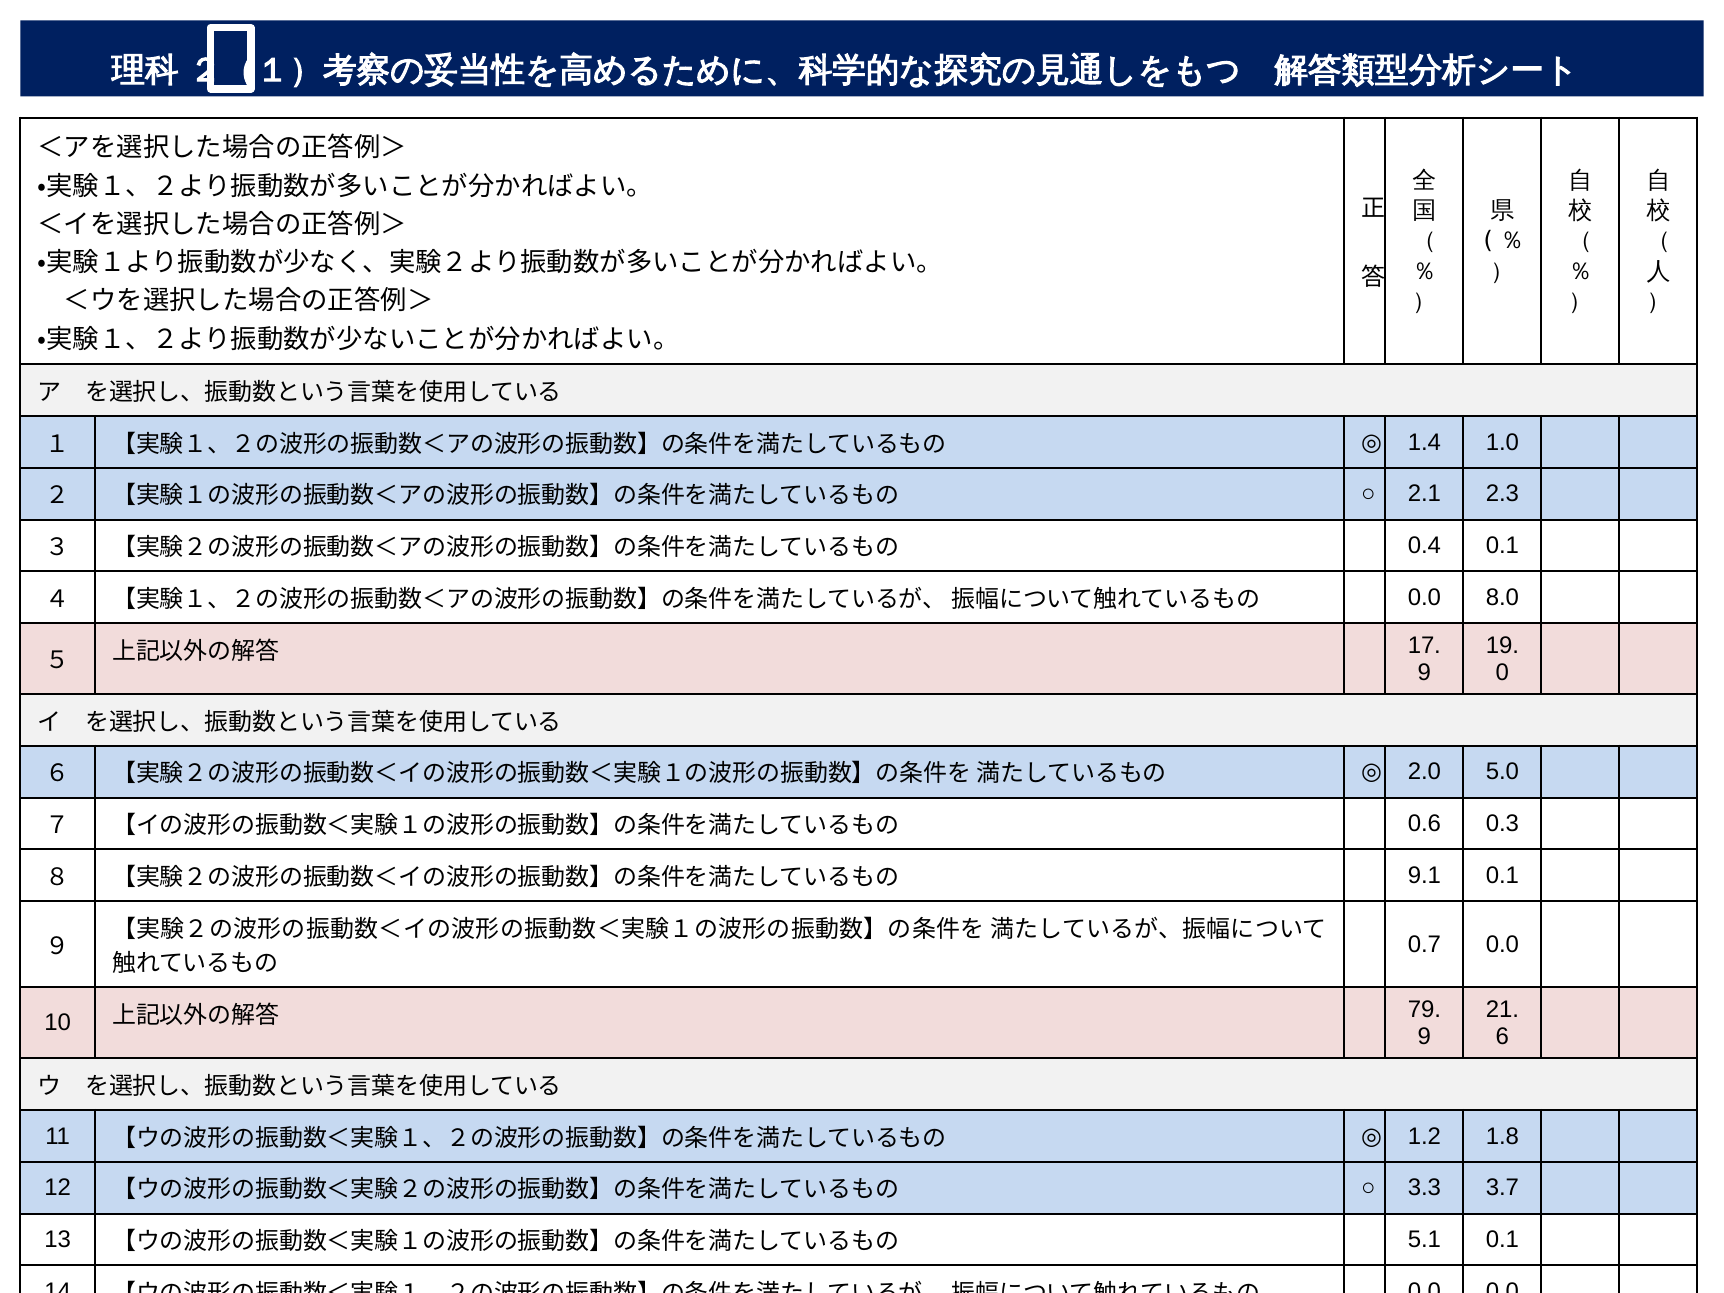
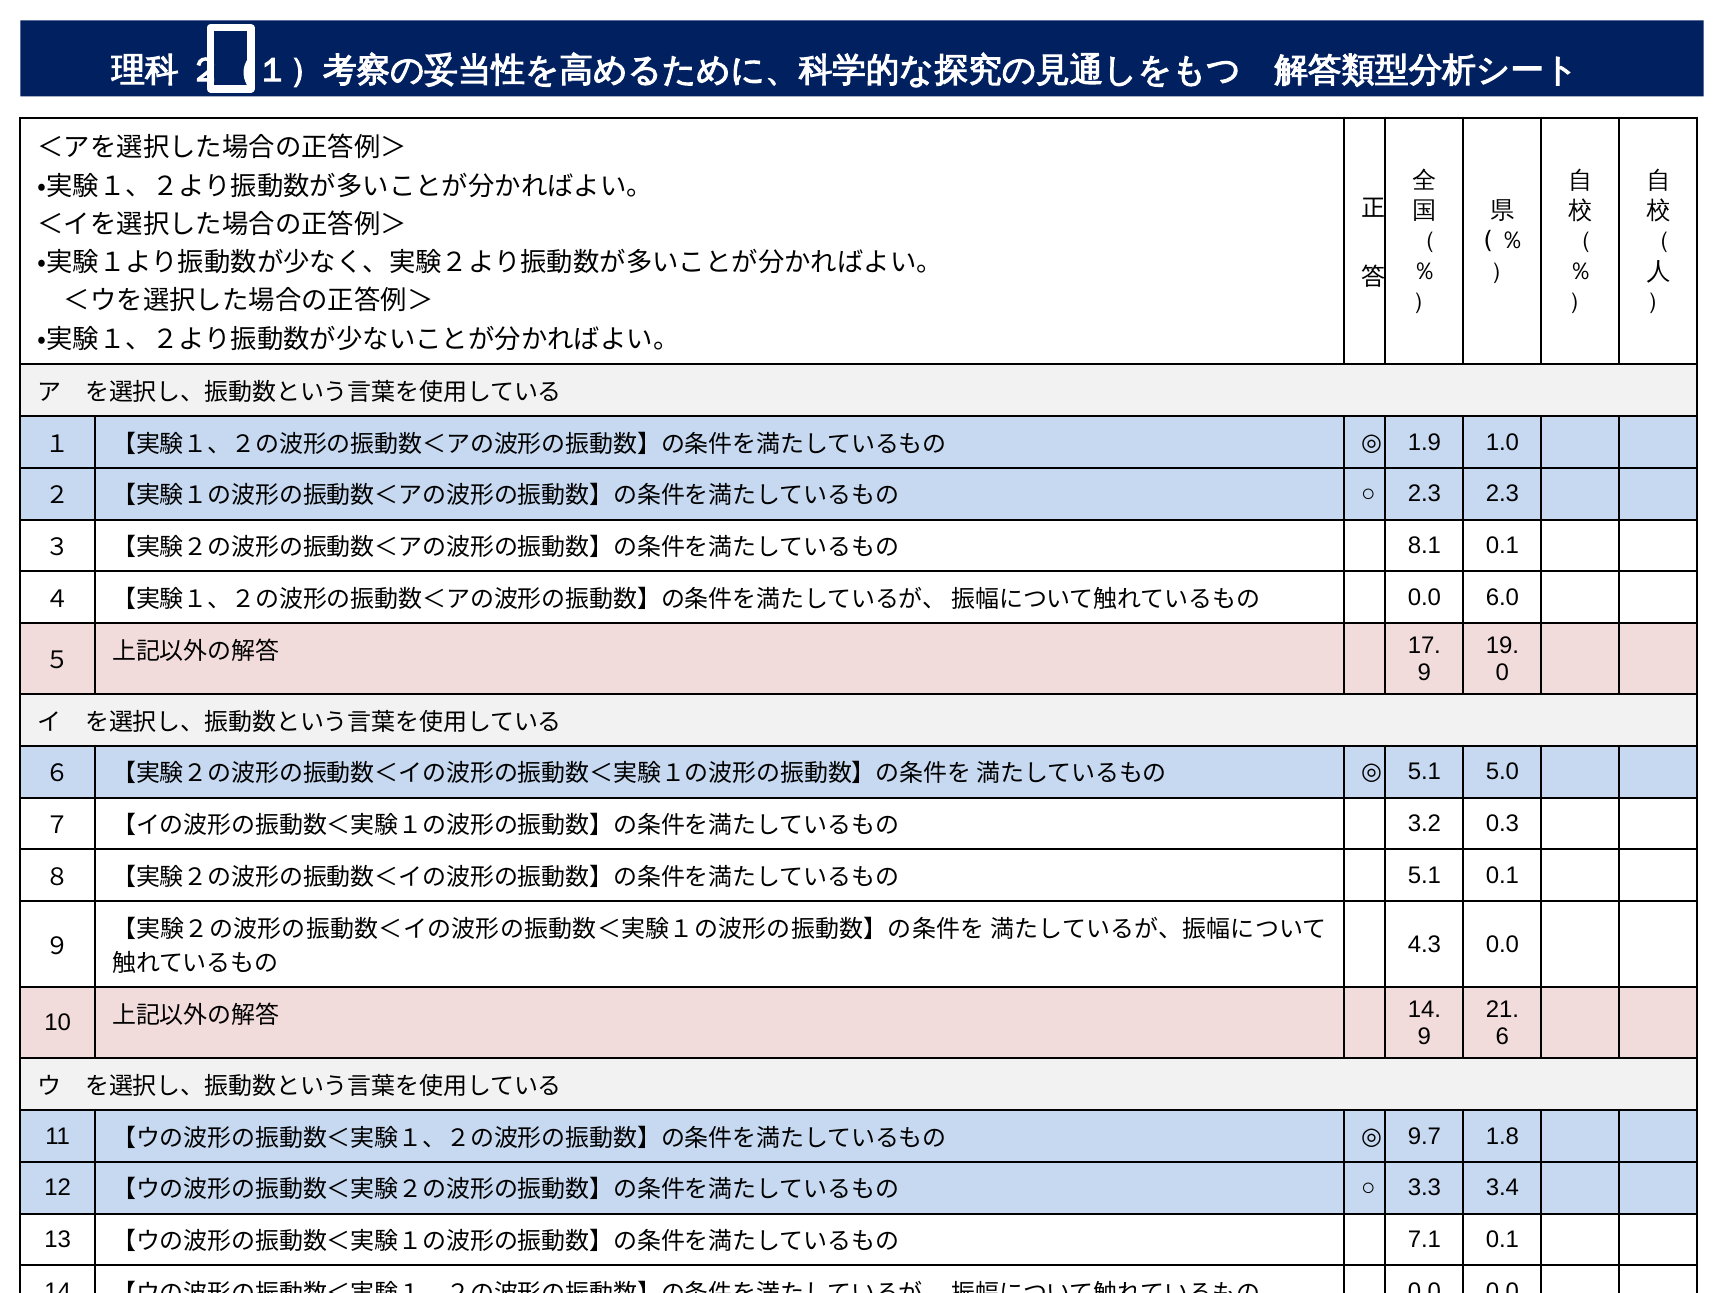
1.4: 1.4 -> 1.9 (1424, 442)
2.1: 2.1 -> 2.3 (1424, 494)
0.4: 0.4 -> 8.1 (1424, 546)
8.0: 8.0 -> 6.0 (1502, 598)
2.0: 2.0 -> 5.1 (1424, 772)
0.6: 0.6 -> 3.2 (1424, 824)
9.1: 9.1 -> 5.1 (1424, 875)
0.7: 0.7 -> 4.3 (1424, 945)
79: 79 -> 14 (1424, 1010)
1.2: 1.2 -> 9.7 (1424, 1136)
3.7: 3.7 -> 3.4 (1502, 1188)
5.1: 5.1 -> 7.1 (1424, 1240)
